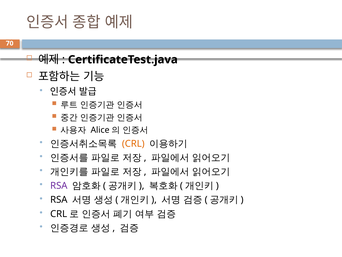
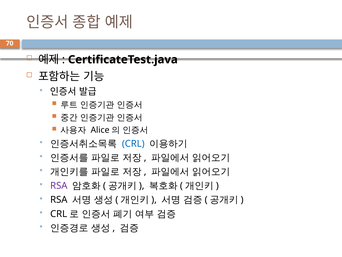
CRL colour: orange -> blue (133, 143)
